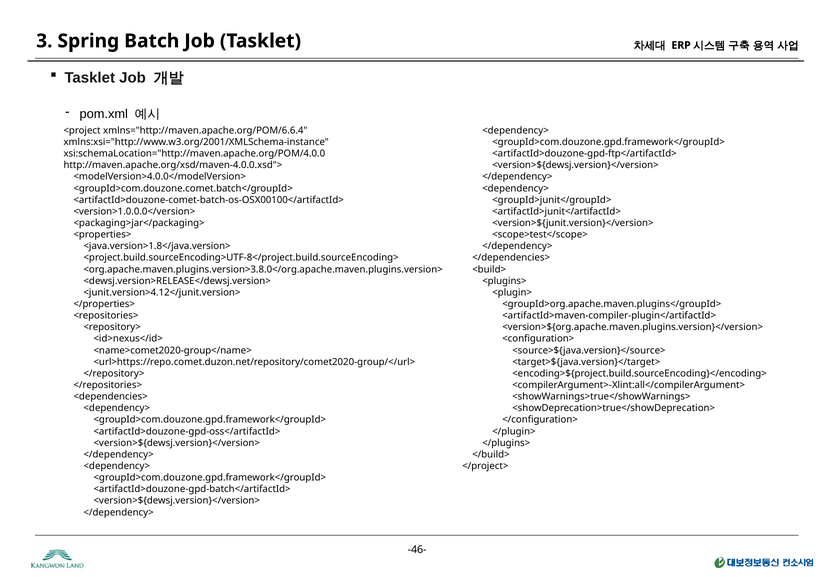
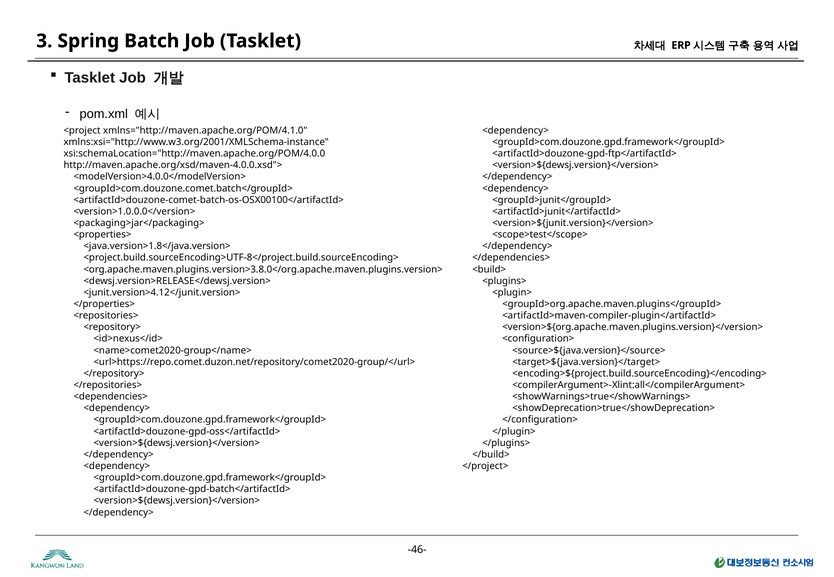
xmlns="http://maven.apache.org/POM/6.6.4: xmlns="http://maven.apache.org/POM/6.6.4 -> xmlns="http://maven.apache.org/POM/4.1.0 (205, 131)
